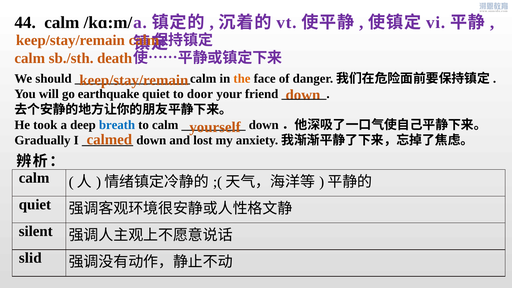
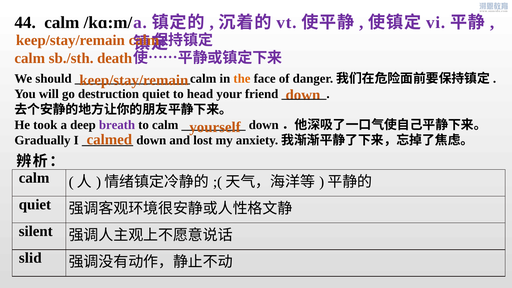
earthquake: earthquake -> destruction (109, 94)
door: door -> head (200, 94)
breath colour: blue -> purple (117, 125)
